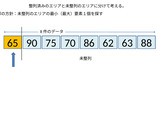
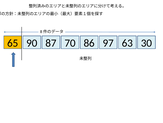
75: 75 -> 87 (51, 43)
62: 62 -> 97 (108, 43)
88: 88 -> 30 (146, 43)
